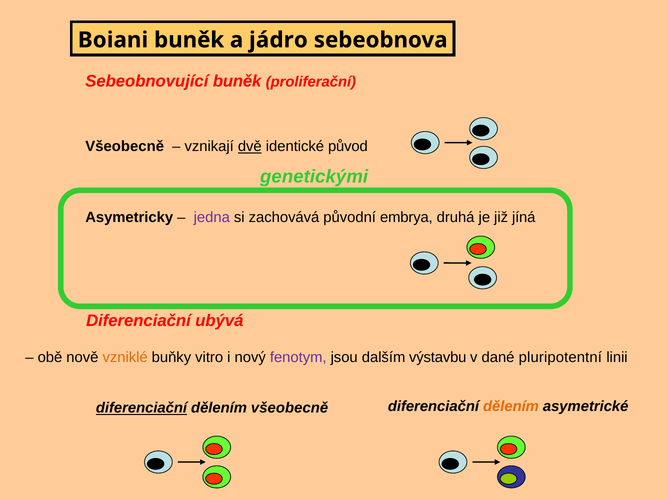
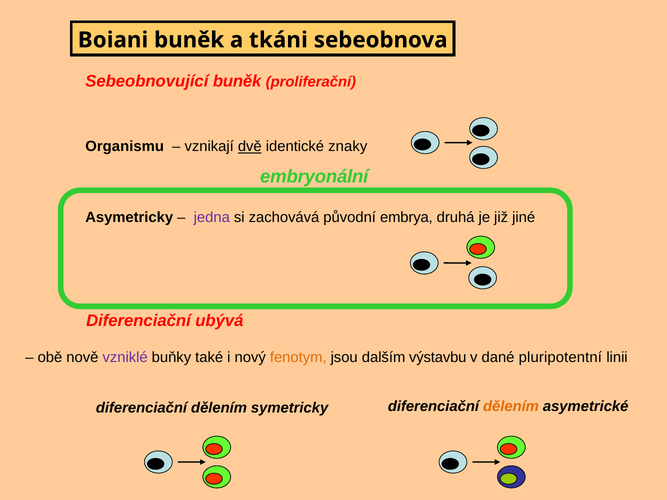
jádro: jádro -> tkáni (278, 40)
Všeobecně: Všeobecně -> Organismu (125, 147)
původ: původ -> znaky (348, 147)
genetickými: genetickými -> embryonální (314, 177)
jíná: jíná -> jiné (524, 218)
vzniklé colour: orange -> purple (125, 357)
vitro: vitro -> také (209, 357)
fenotym colour: purple -> orange (298, 357)
diferenciační underline: present -> none (142, 408)
dělením všeobecně: všeobecně -> symetricky (290, 408)
